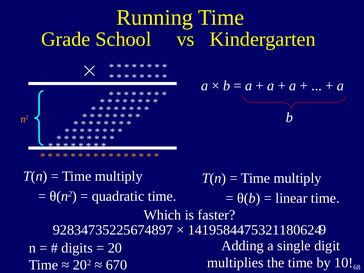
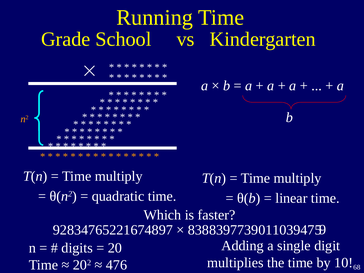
92834735225674897: 92834735225674897 -> 92834765221674897 (113, 230)
1419584475321180624: 1419584475321180624 -> 8388397739011039475 (255, 230)
670: 670 -> 476 (117, 265)
